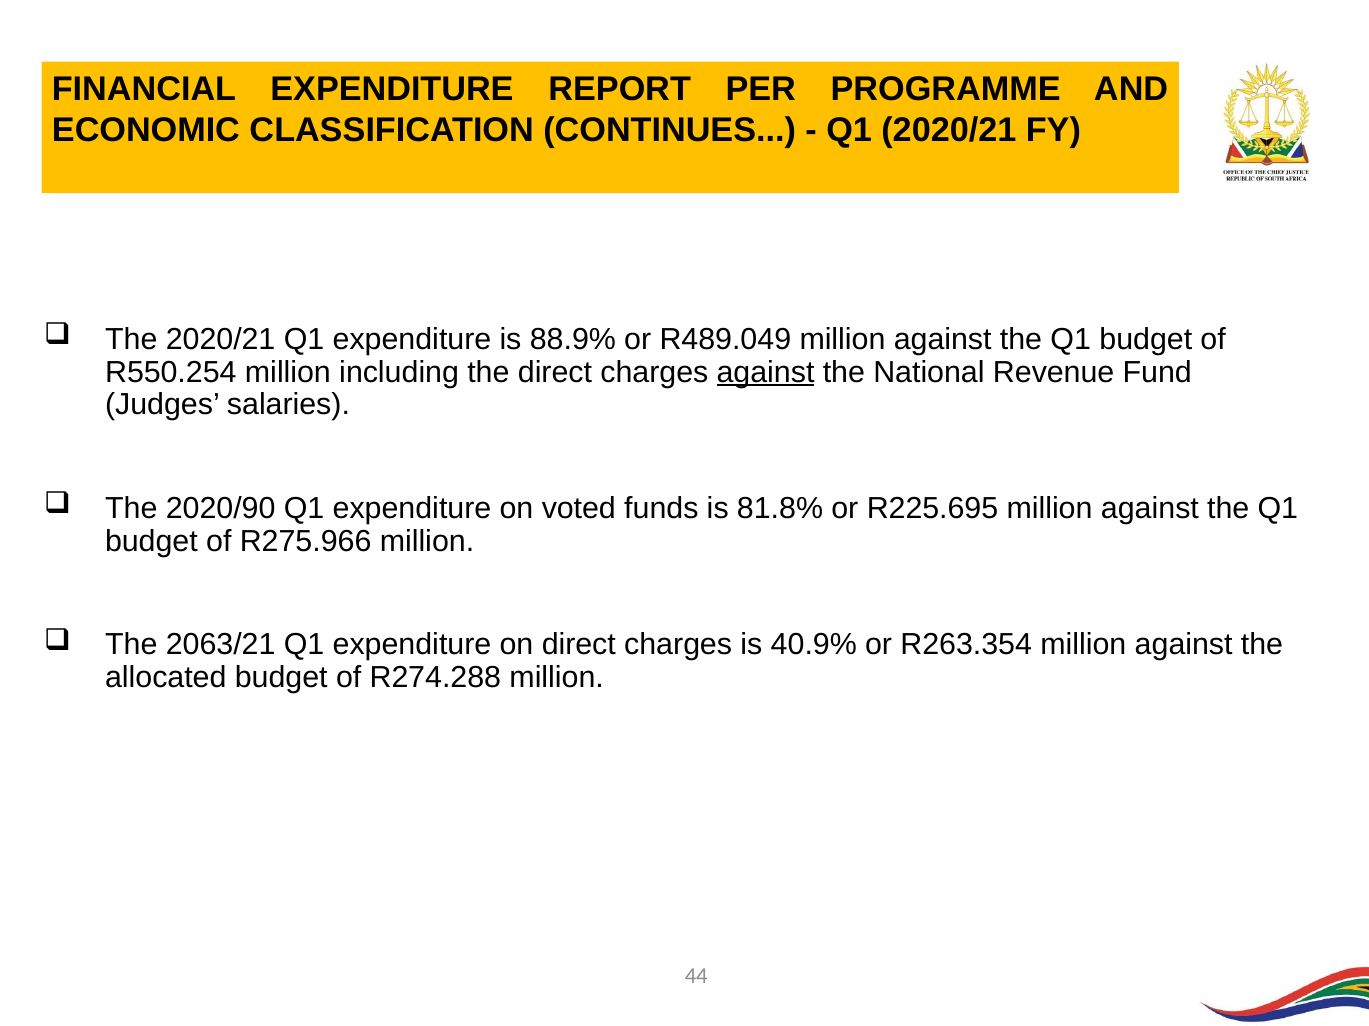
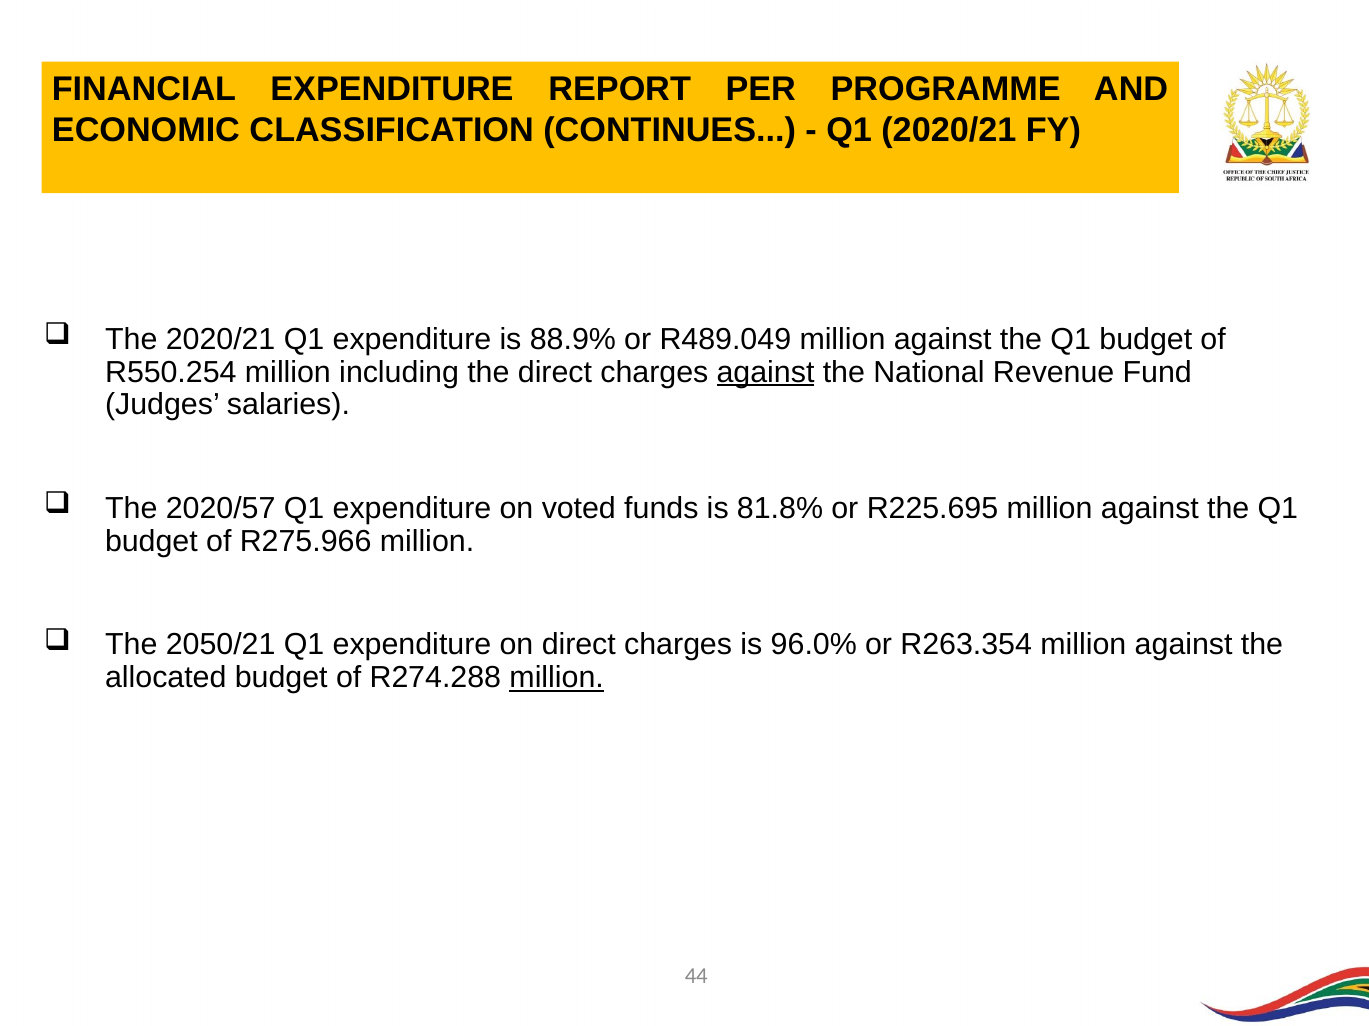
2020/90: 2020/90 -> 2020/57 (221, 509)
2063/21: 2063/21 -> 2050/21 (221, 645)
40.9%: 40.9% -> 96.0% (814, 645)
million underline: none -> present (557, 678)
